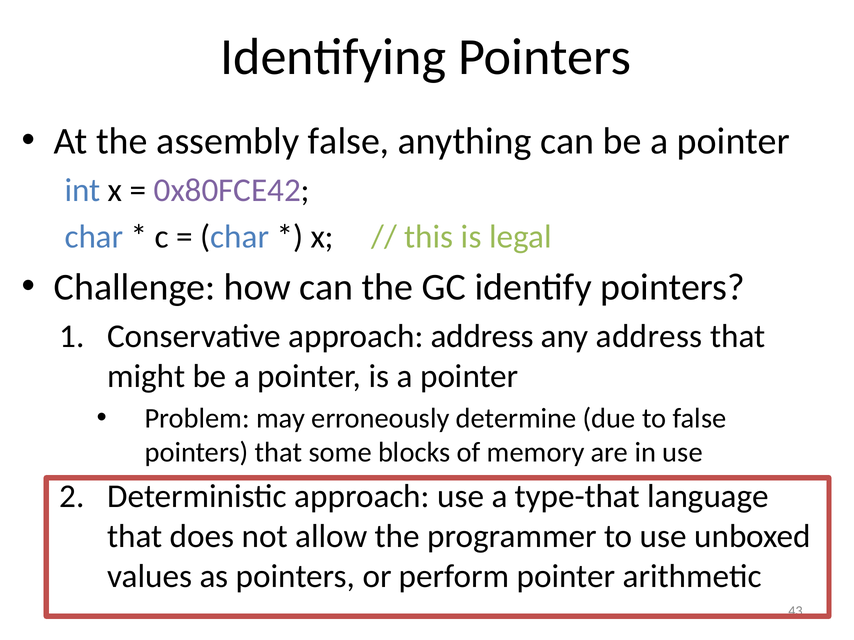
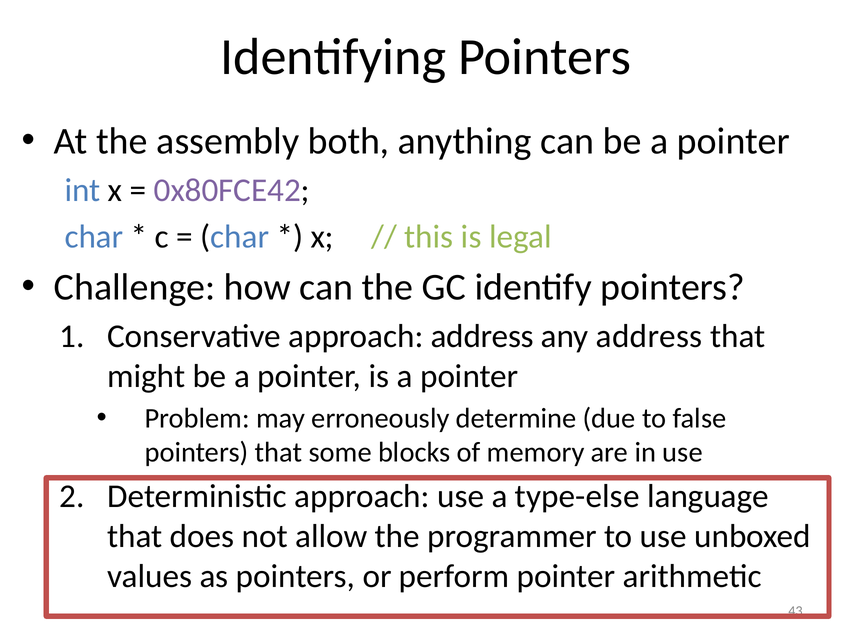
assembly false: false -> both (349, 141)
type-that: type-that -> type-else (577, 497)
